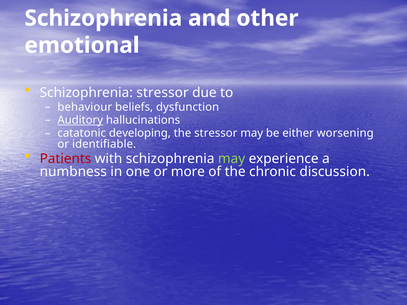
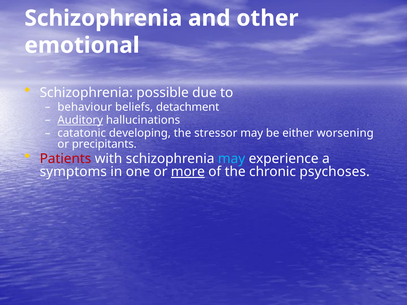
Schizophrenia stressor: stressor -> possible (163, 93)
dysfunction: dysfunction -> detachment (188, 107)
identifiable: identifiable -> precipitants (104, 144)
may colour: light green -> light blue (232, 159)
numbness: numbness -> symptoms (73, 172)
more underline: none -> present (188, 172)
discussion: discussion -> psychoses (335, 172)
